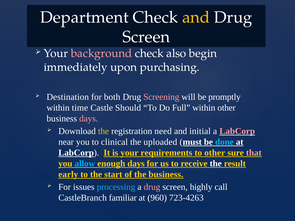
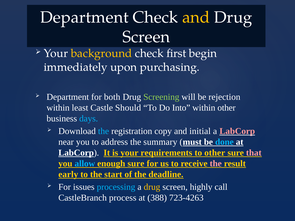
background colour: pink -> yellow (101, 53)
also: also -> first (176, 53)
Destination: Destination -> Department (68, 97)
Screening colour: pink -> light green (161, 97)
promptly: promptly -> rejection (224, 97)
time: time -> least (80, 108)
Full: Full -> Into (181, 108)
days colour: pink -> light blue (89, 119)
the colour: yellow -> light blue (104, 131)
need: need -> copy (163, 131)
clinical: clinical -> address (114, 142)
uploaded: uploaded -> summary (160, 142)
enough days: days -> sure (136, 164)
the colour: white -> pink (216, 164)
the business: business -> deadline (166, 174)
drug colour: pink -> yellow (152, 187)
familiar: familiar -> process (123, 198)
960: 960 -> 388 (157, 198)
